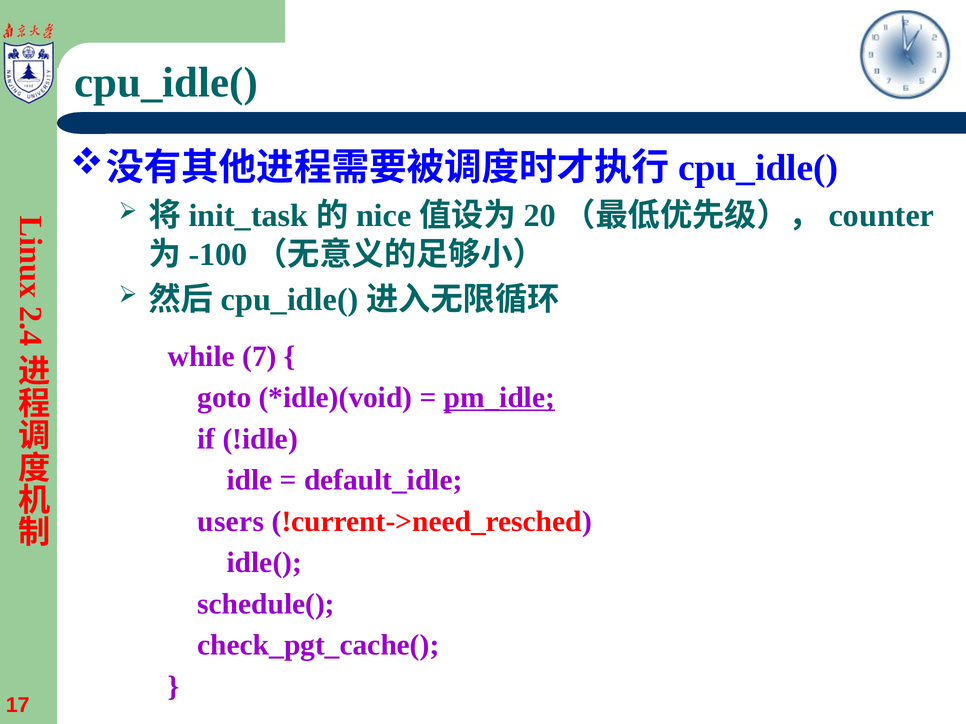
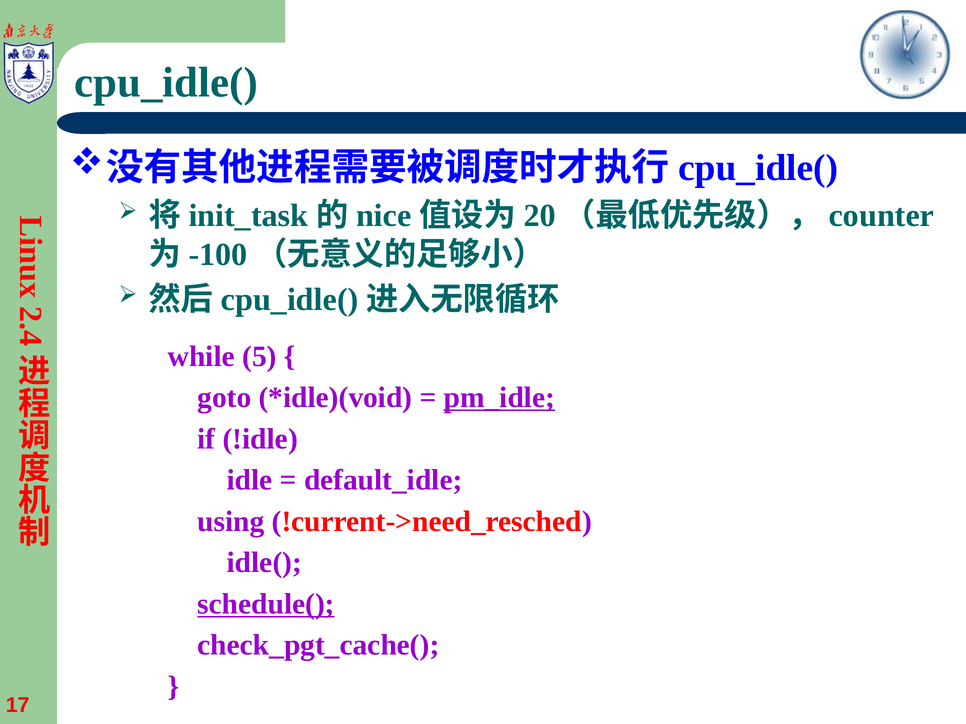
7: 7 -> 5 (259, 357)
users: users -> using (231, 522)
schedule( underline: none -> present (266, 604)
